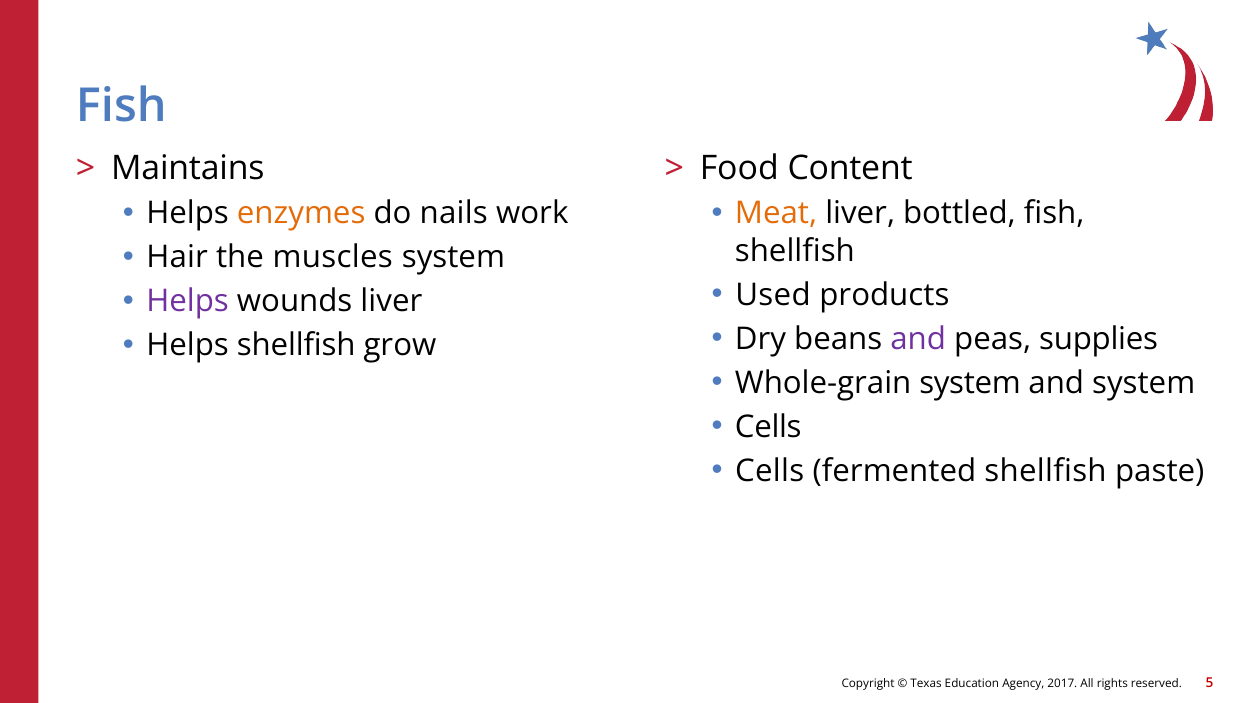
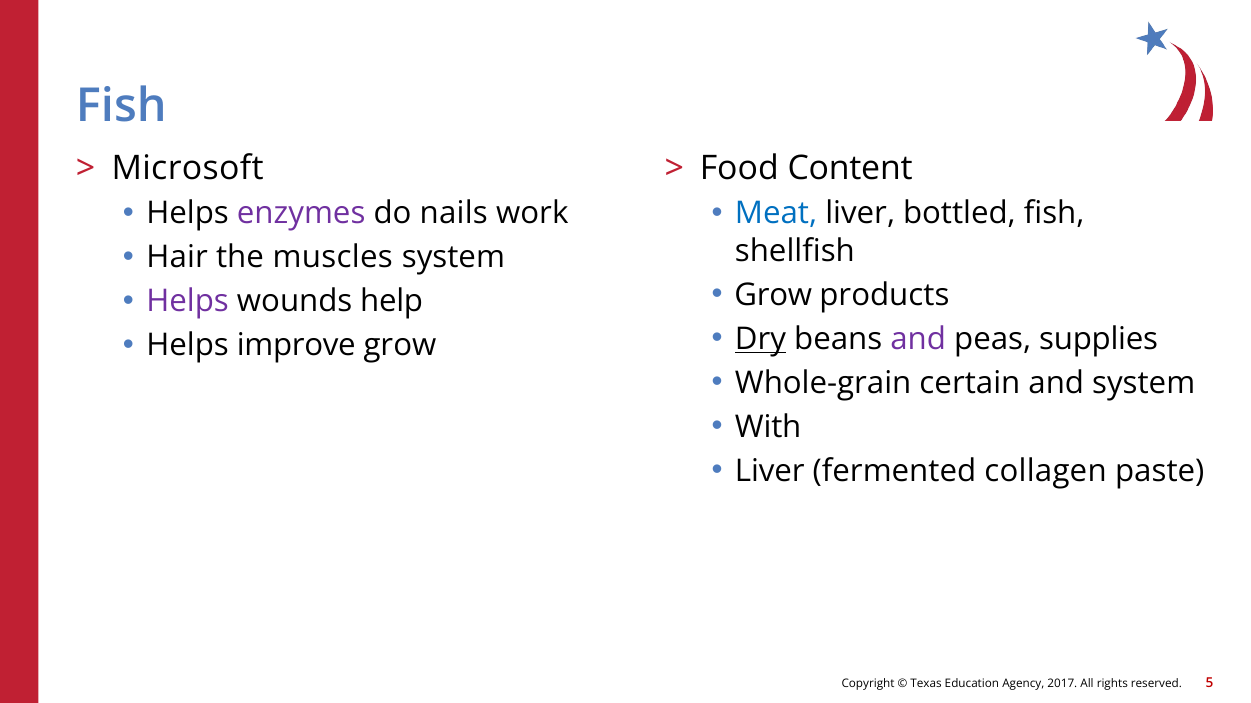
Maintains: Maintains -> Microsoft (188, 168)
enzymes colour: orange -> purple (301, 214)
Meat colour: orange -> blue (776, 214)
Used: Used -> Grow (773, 295)
wounds liver: liver -> help (392, 302)
Dry underline: none -> present (760, 339)
Helps shellfish: shellfish -> improve (296, 346)
Whole-grain system: system -> certain (970, 383)
Cells: Cells -> With (768, 428)
Cells: Cells -> Liver (770, 472)
fermented shellfish: shellfish -> collagen (1046, 472)
